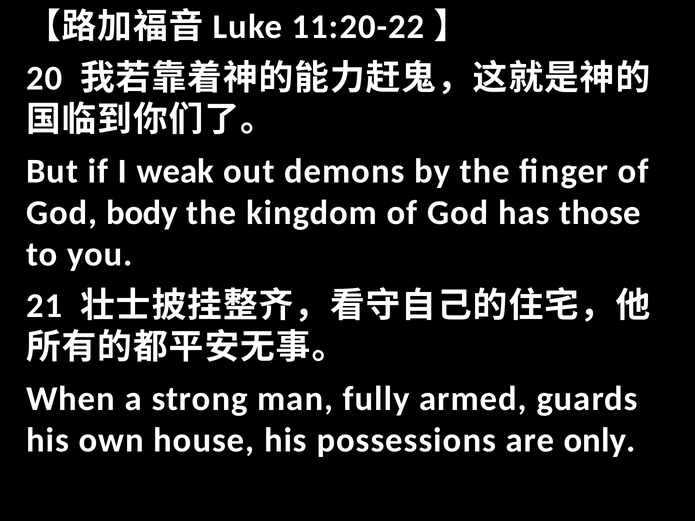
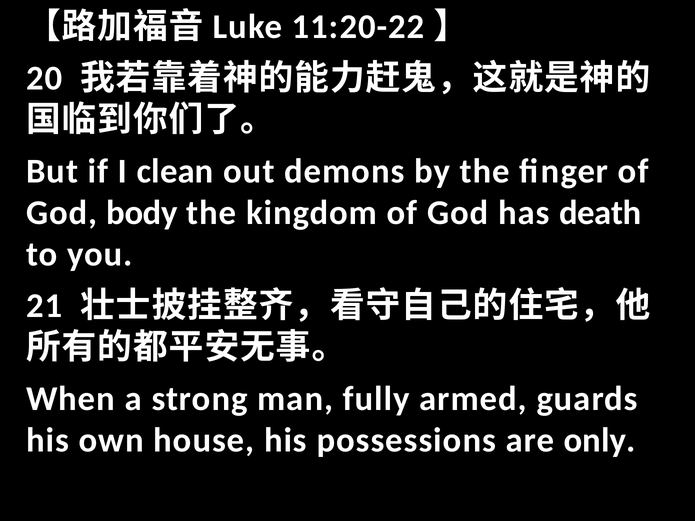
weak: weak -> clean (175, 171)
those: those -> death (600, 213)
